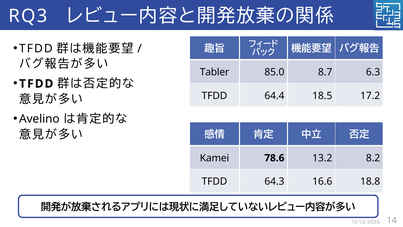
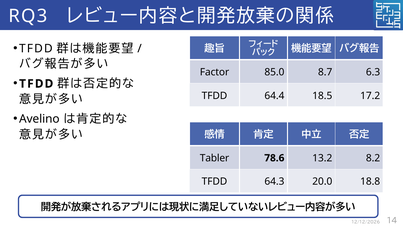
Tabler: Tabler -> Factor (215, 72)
Kamei: Kamei -> Tabler (215, 158)
16.6: 16.6 -> 20.0 (322, 181)
